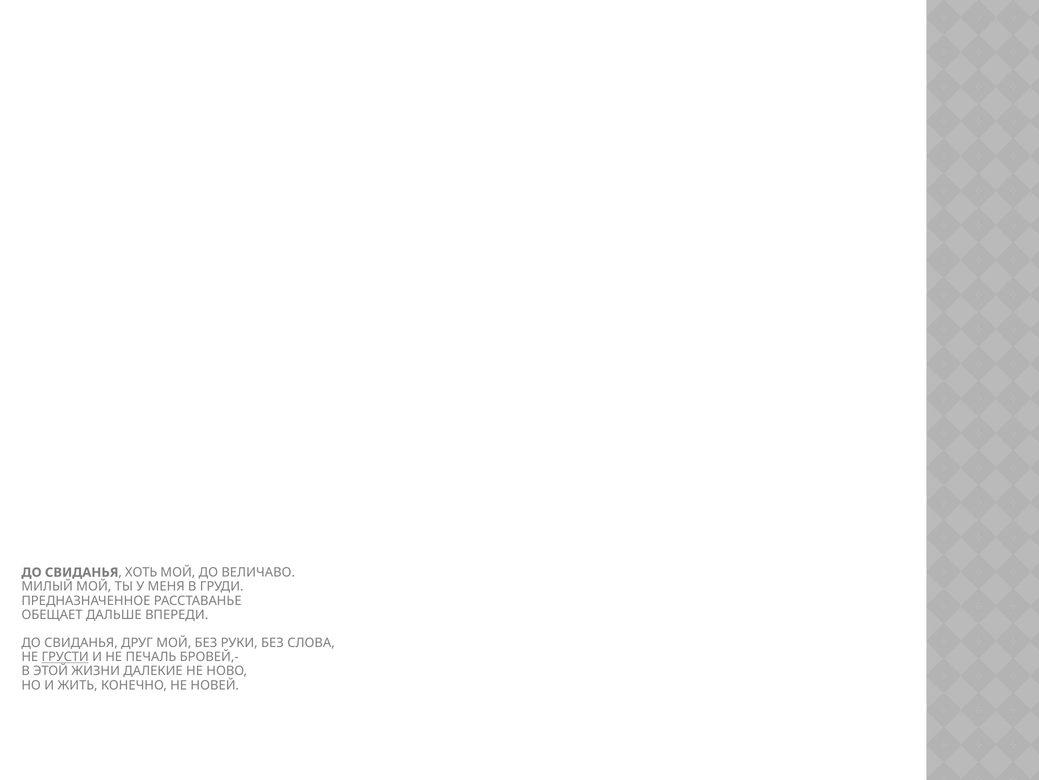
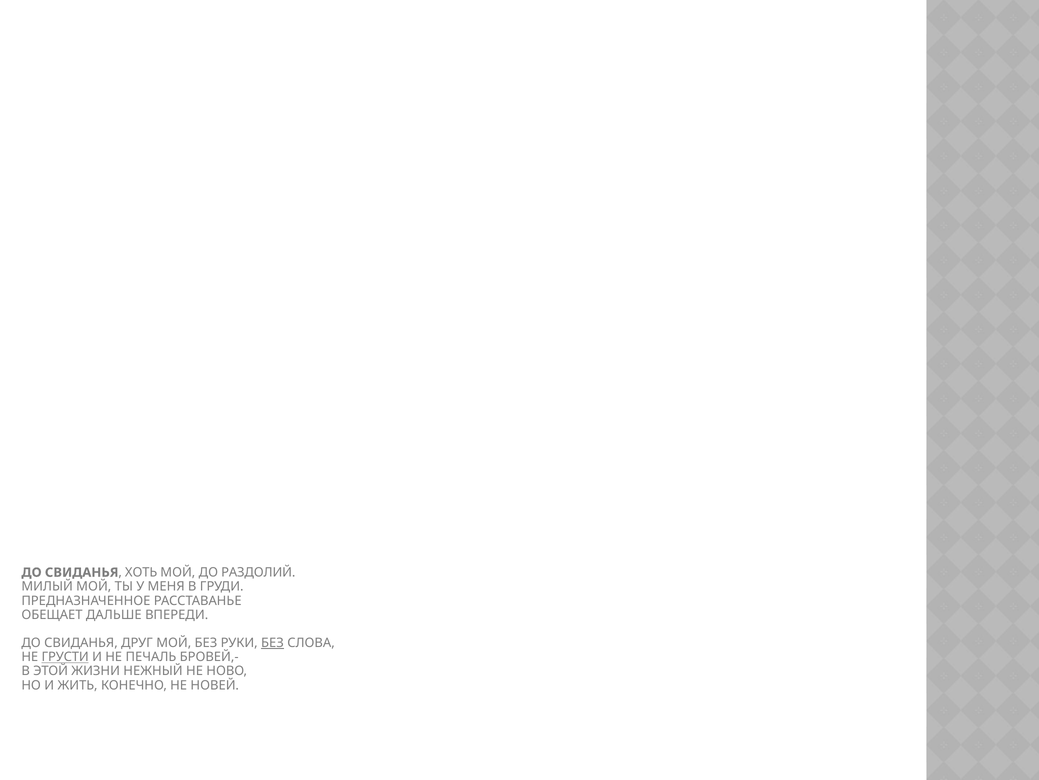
ВЕЛИЧАВО: ВЕЛИЧАВО -> РАЗДОЛИЙ (258, 572)
БЕЗ underline: none -> present (272, 642)
ДАЛЕКИЕ: ДАЛЕКИЕ -> НЕЖНЫЙ (153, 670)
